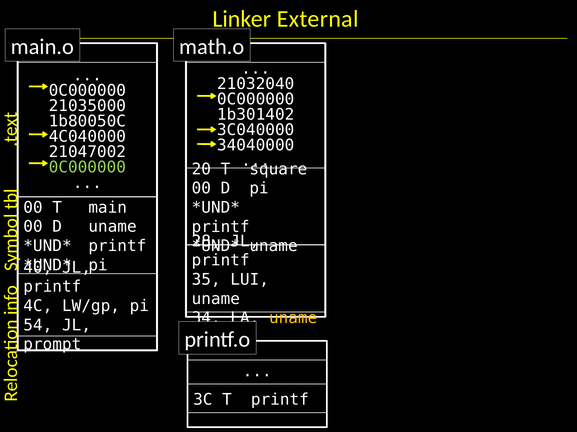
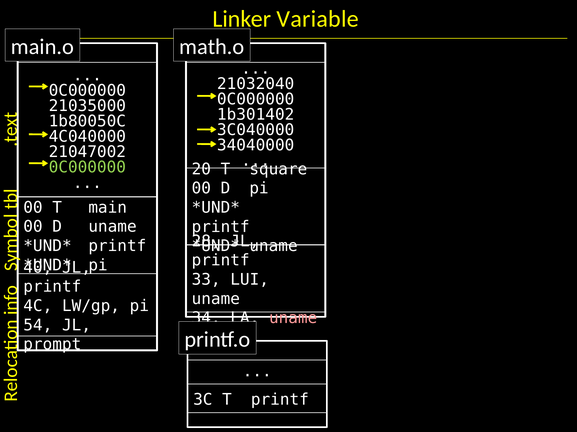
External: External -> Variable (318, 19)
35: 35 -> 33 (206, 280)
uname colour: yellow -> pink (293, 318)
